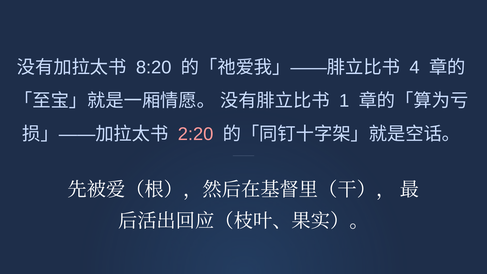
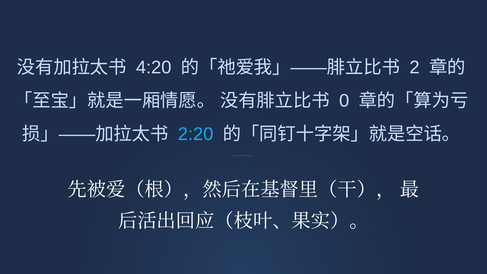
8:20: 8:20 -> 4:20 (154, 68)
4: 4 -> 2 (415, 68)
1: 1 -> 0 (344, 101)
2:20 colour: pink -> light blue (196, 134)
